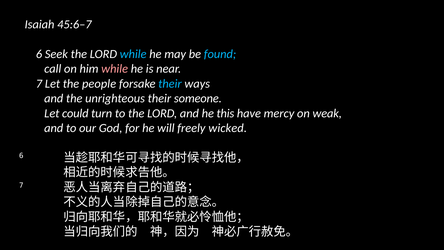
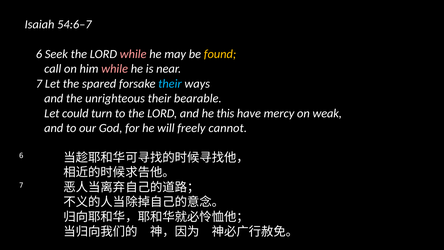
45:6–7: 45:6–7 -> 54:6–7 (74, 24)
while colour: light blue -> pink (133, 54)
found colour: light blue -> yellow (220, 54)
people: people -> spared (99, 84)
someone: someone -> bearable (198, 98)
wicked: wicked -> cannot (228, 128)
